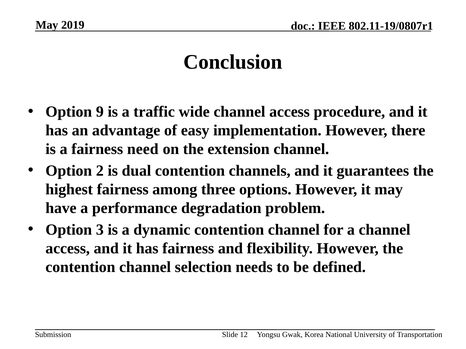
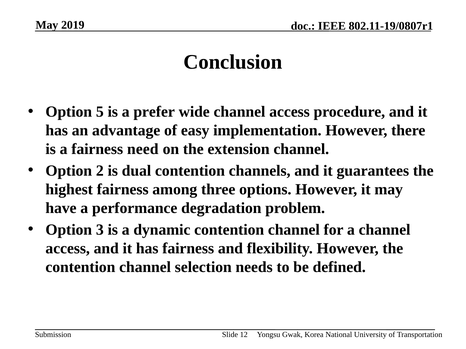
9: 9 -> 5 (100, 112)
traffic: traffic -> prefer (154, 112)
